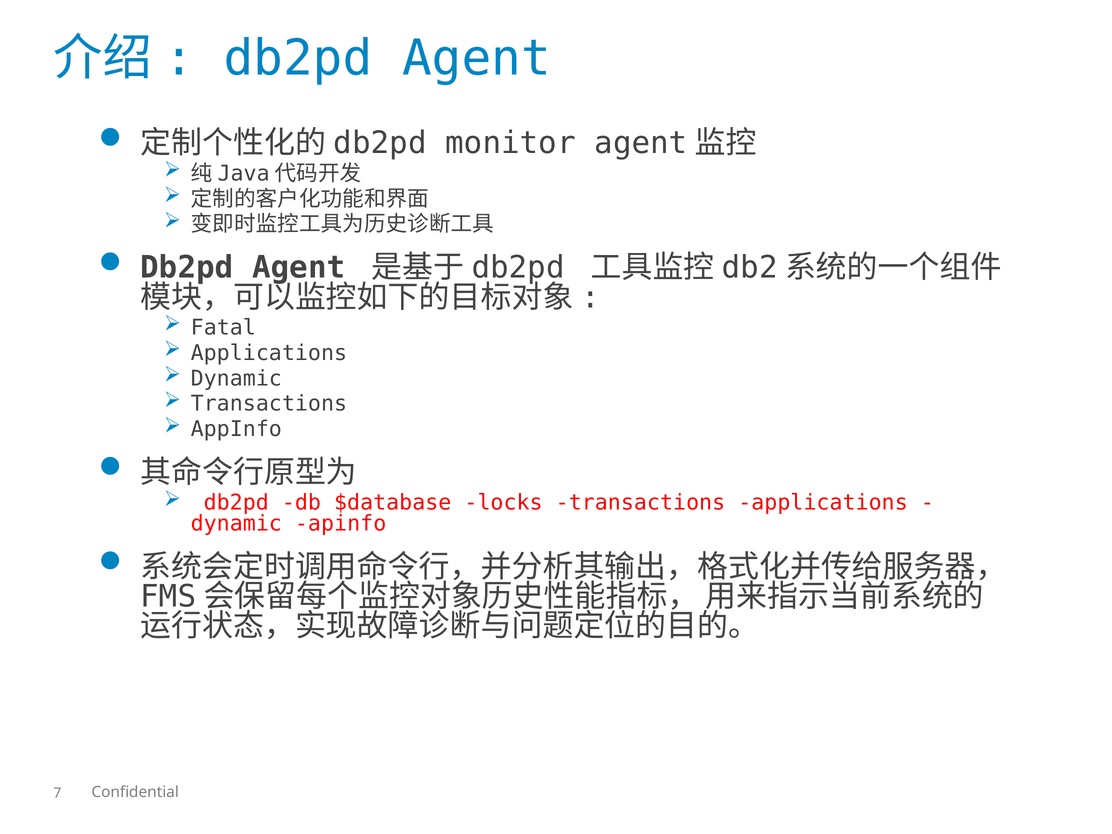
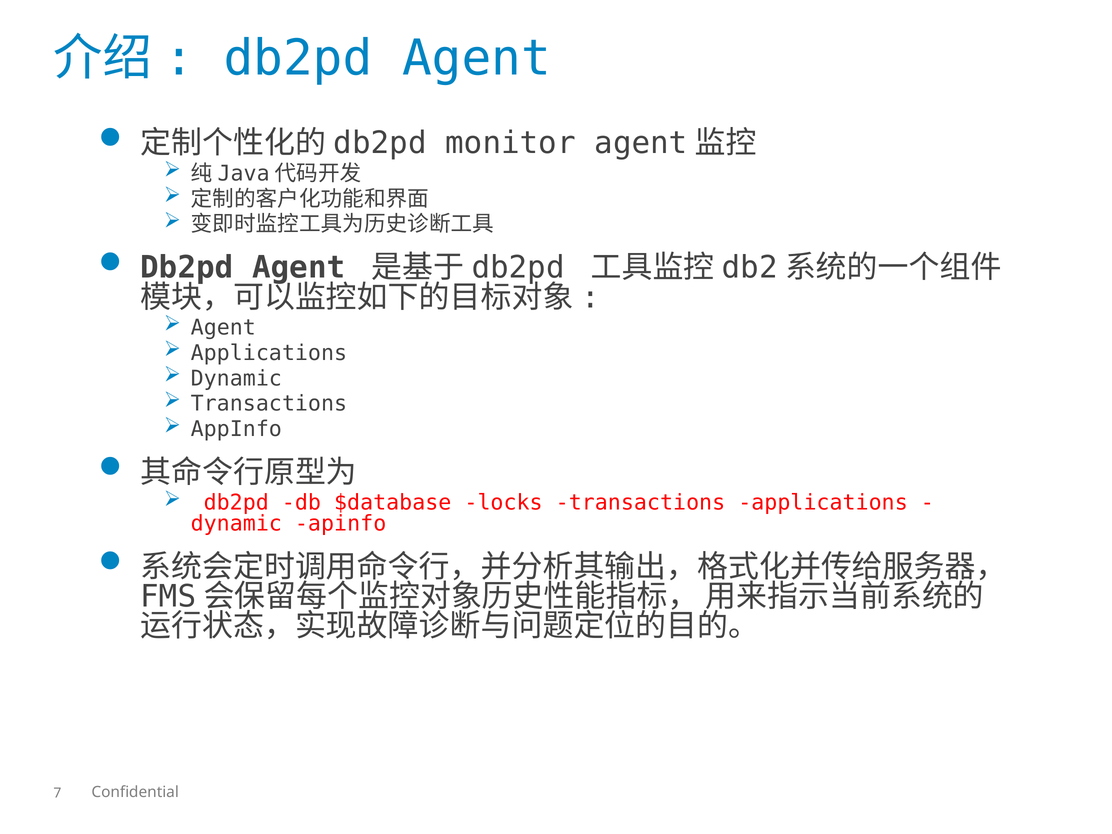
Fatal: Fatal -> Agent (223, 328)
